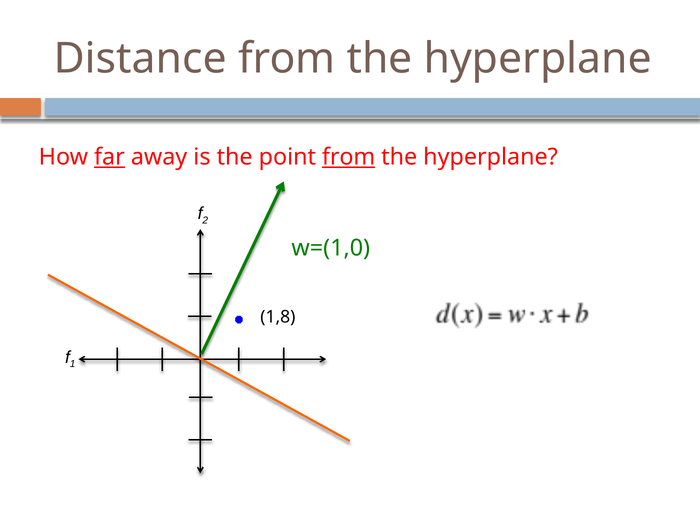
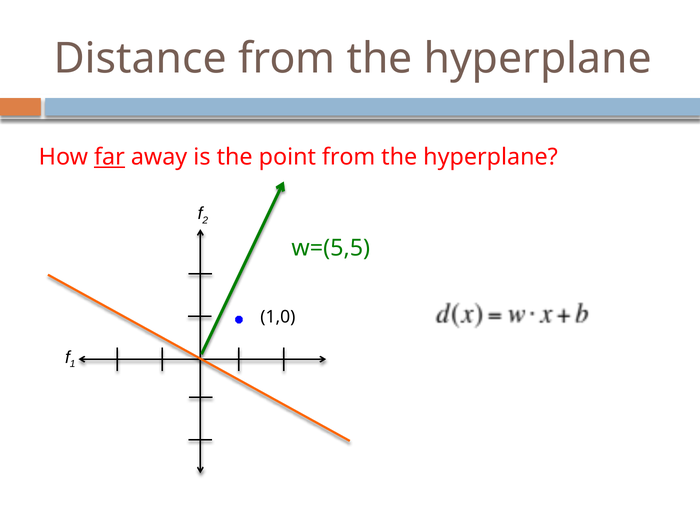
from underline: present -> none (349, 157)
w=(1,0: w=(1,0 -> w=(5,5 (331, 248)
1,8: 1,8 -> 1,0 (278, 317)
